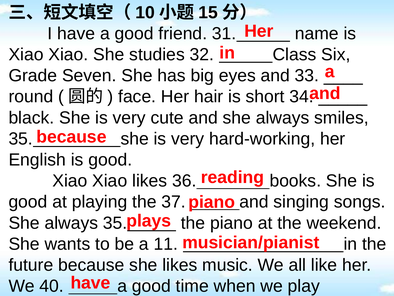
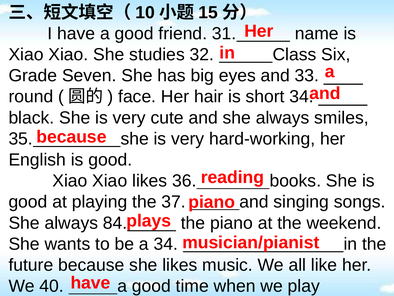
always 35: 35 -> 84 (115, 223)
a 11: 11 -> 34 (166, 244)
